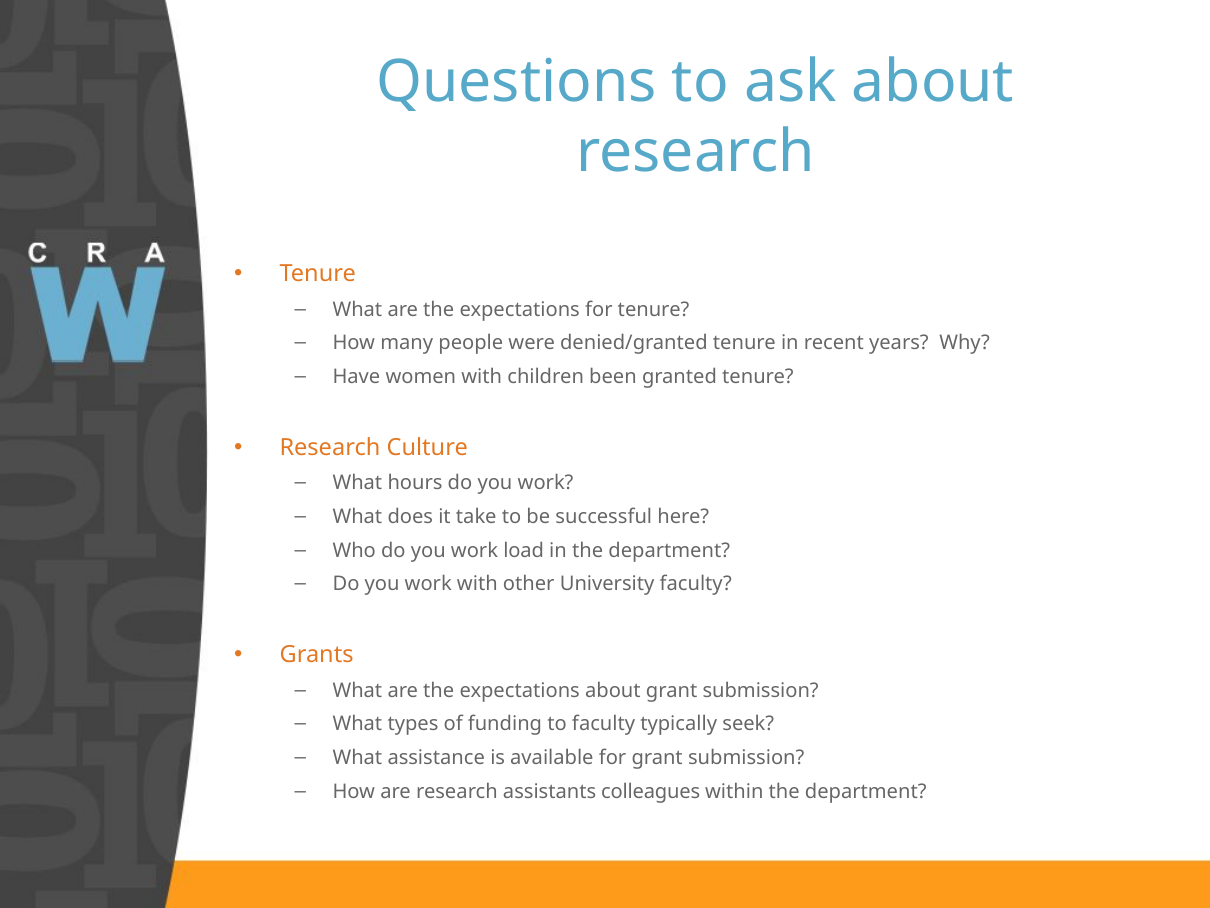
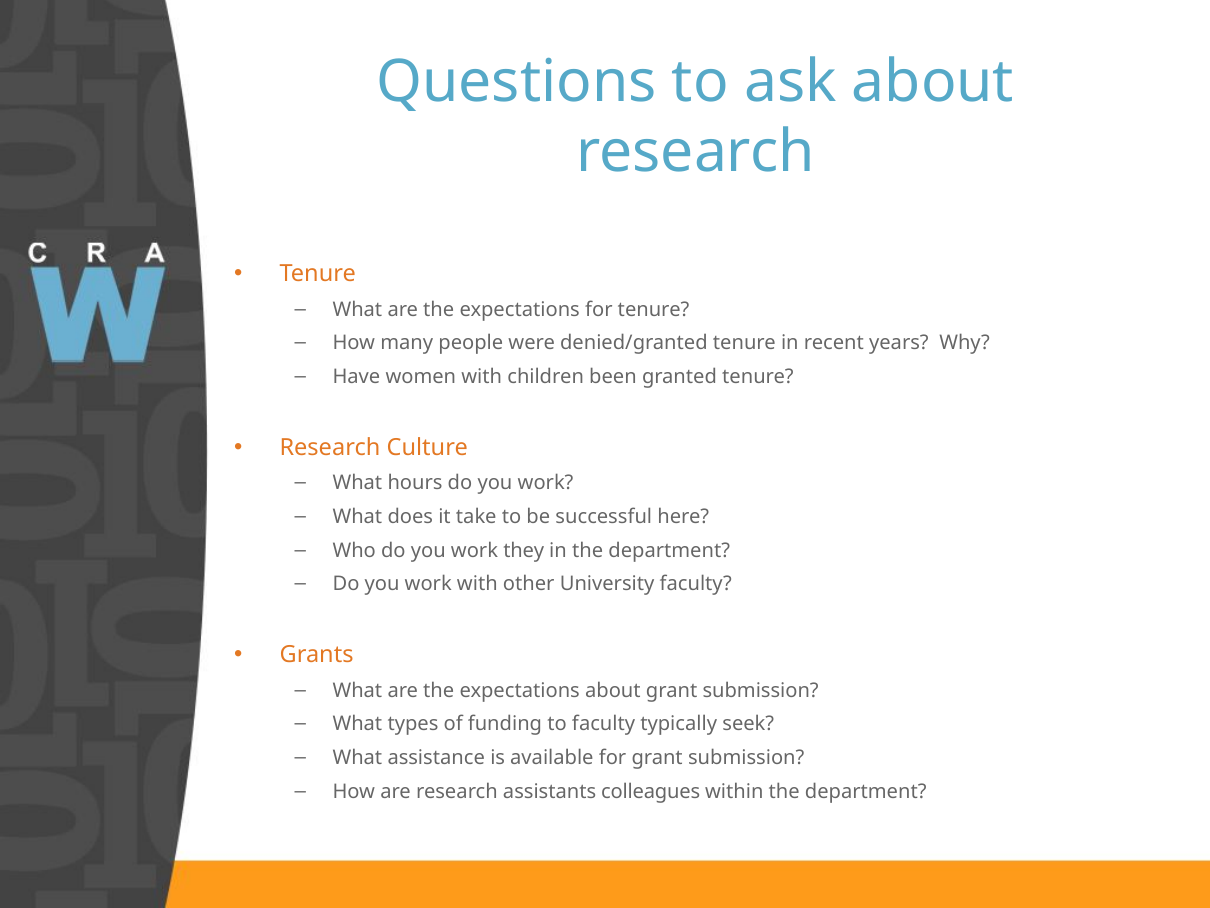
load: load -> they (524, 550)
